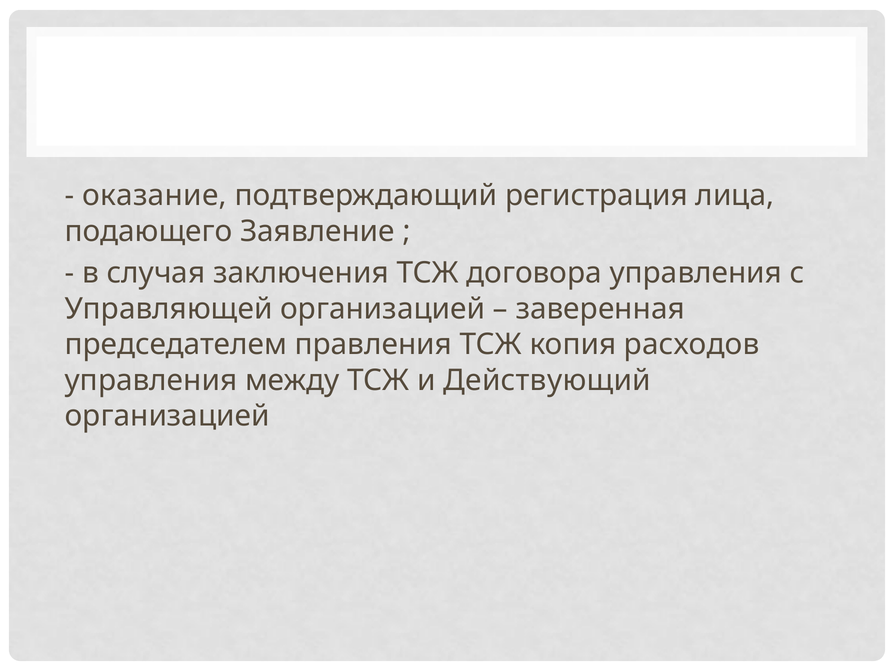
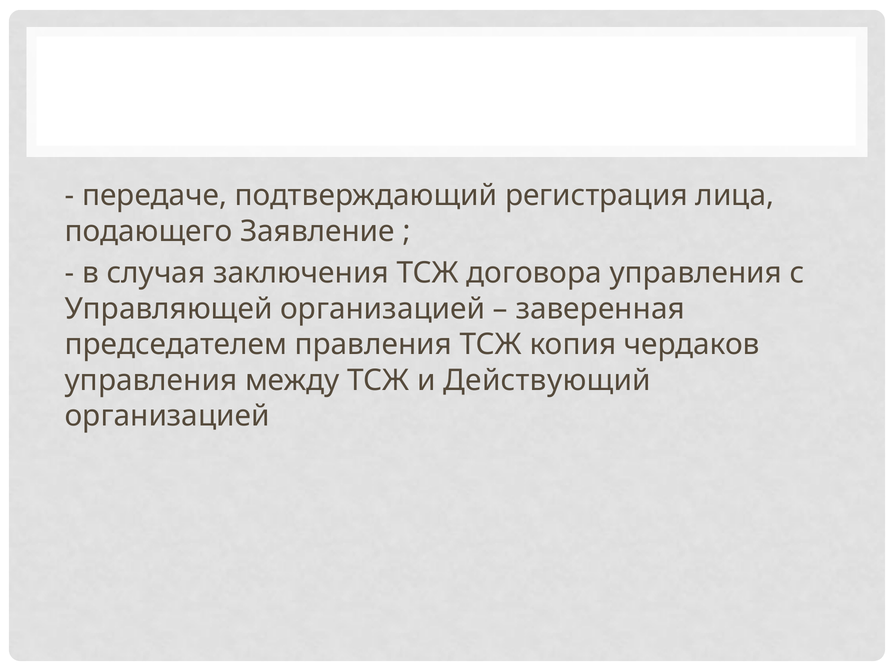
оказание: оказание -> передаче (155, 196)
расходов: расходов -> чердаков (692, 345)
